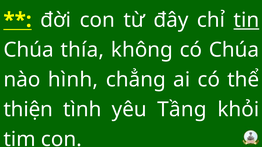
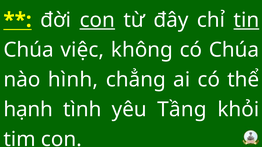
con underline: none -> present (97, 20)
thía: thía -> việc (82, 50)
thiện: thiện -> hạnh (28, 110)
